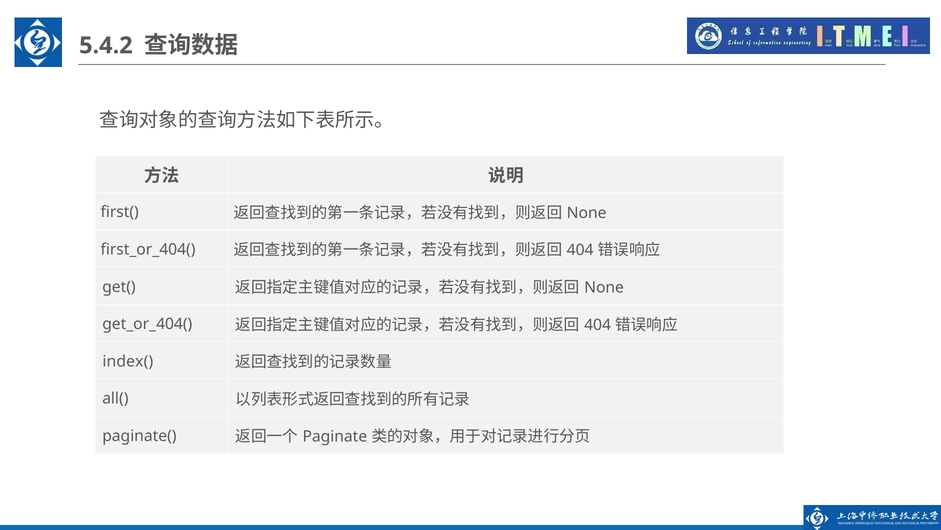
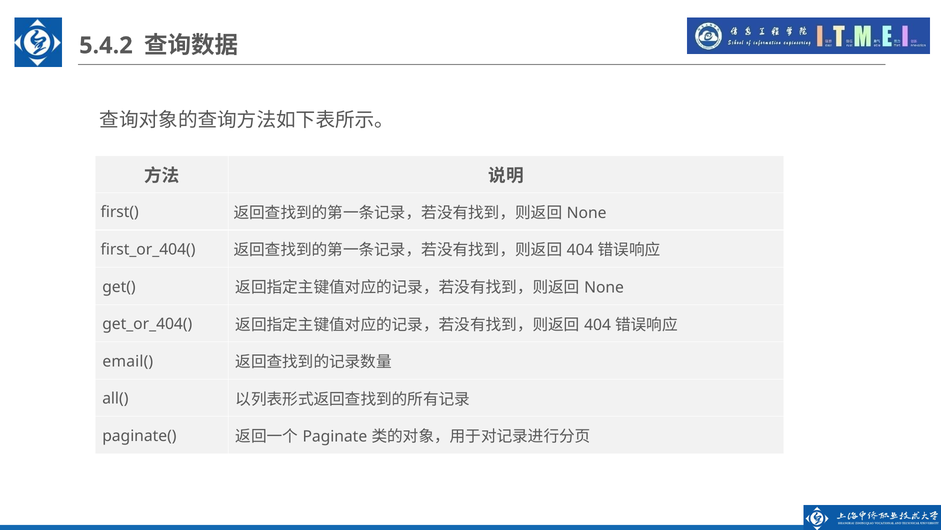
index(: index( -> email( (128, 361)
